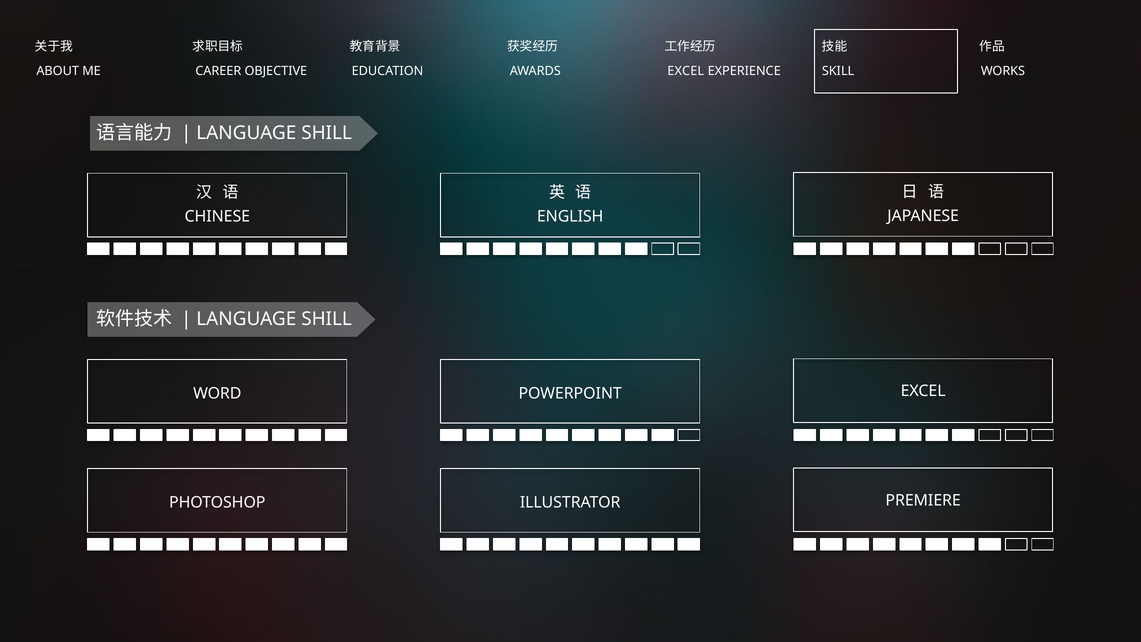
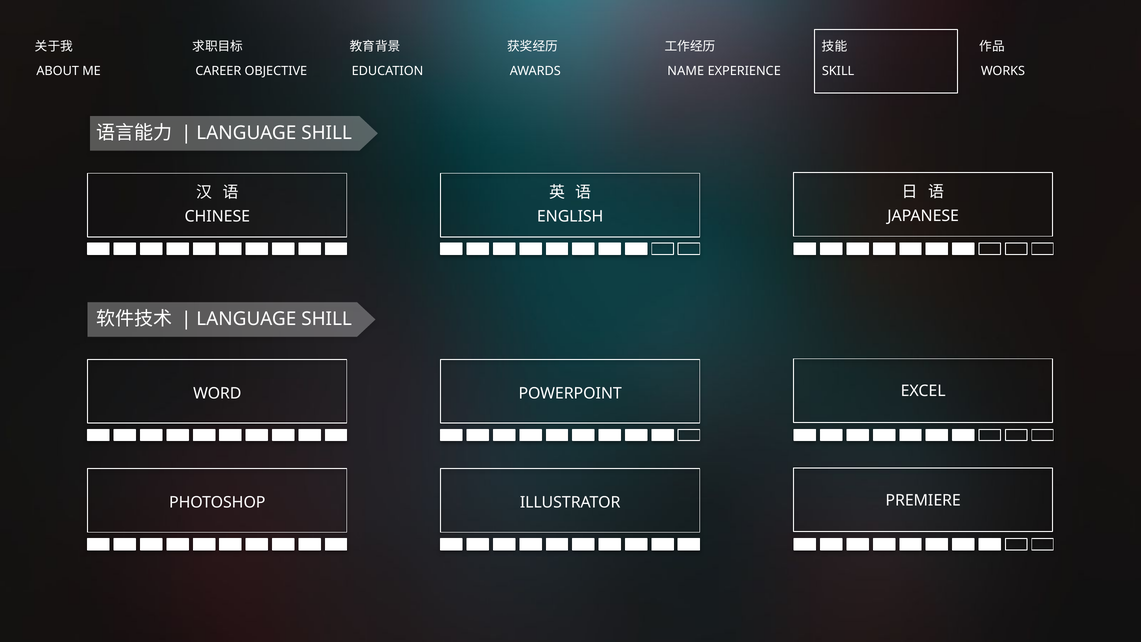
EXCEL: EXCEL -> NAME (686, 71)
